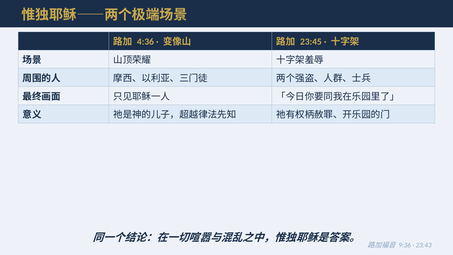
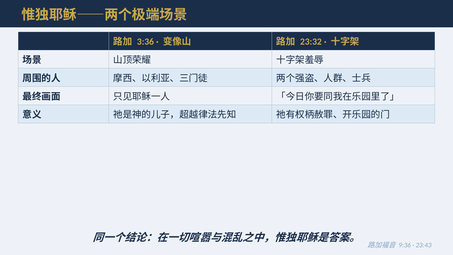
4:36: 4:36 -> 3:36 (145, 42)
23:45: 23:45 -> 23:32 (311, 42)
